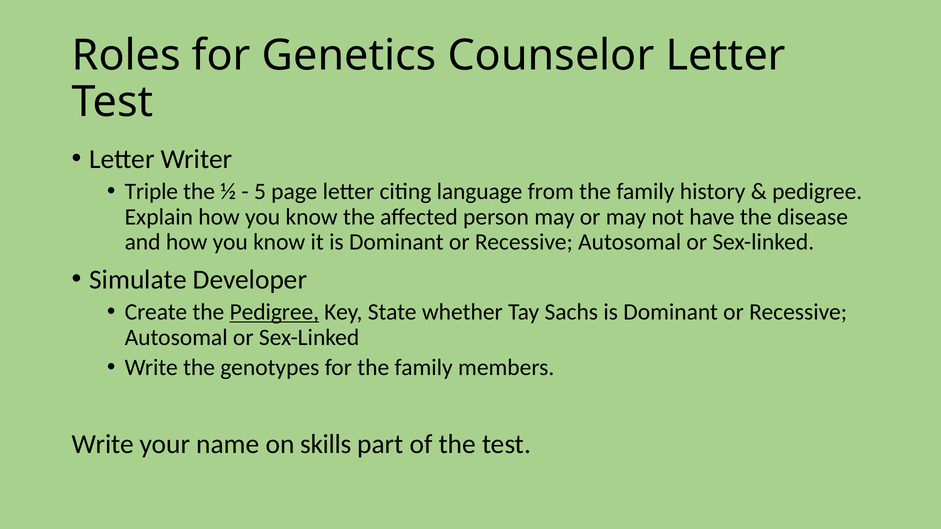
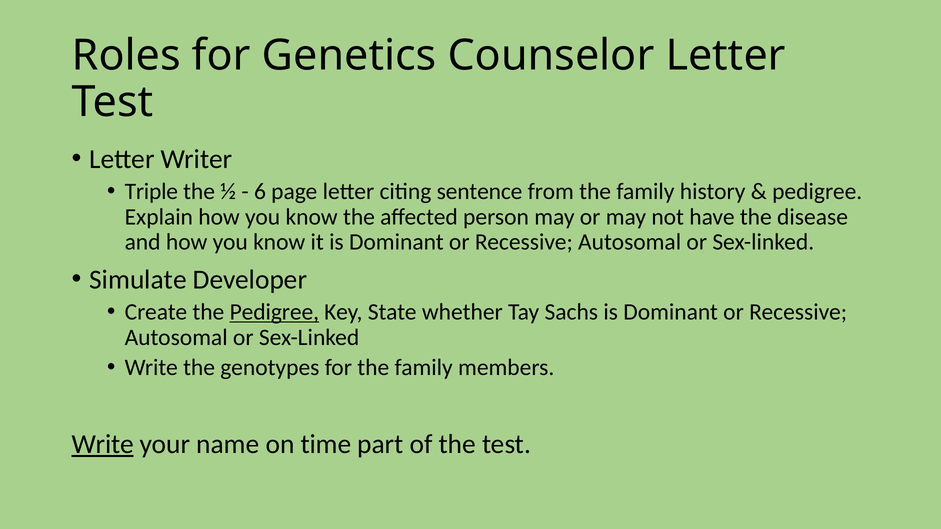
5: 5 -> 6 (260, 192)
language: language -> sentence (480, 192)
Write underline: none -> present (103, 445)
skills: skills -> time (326, 445)
